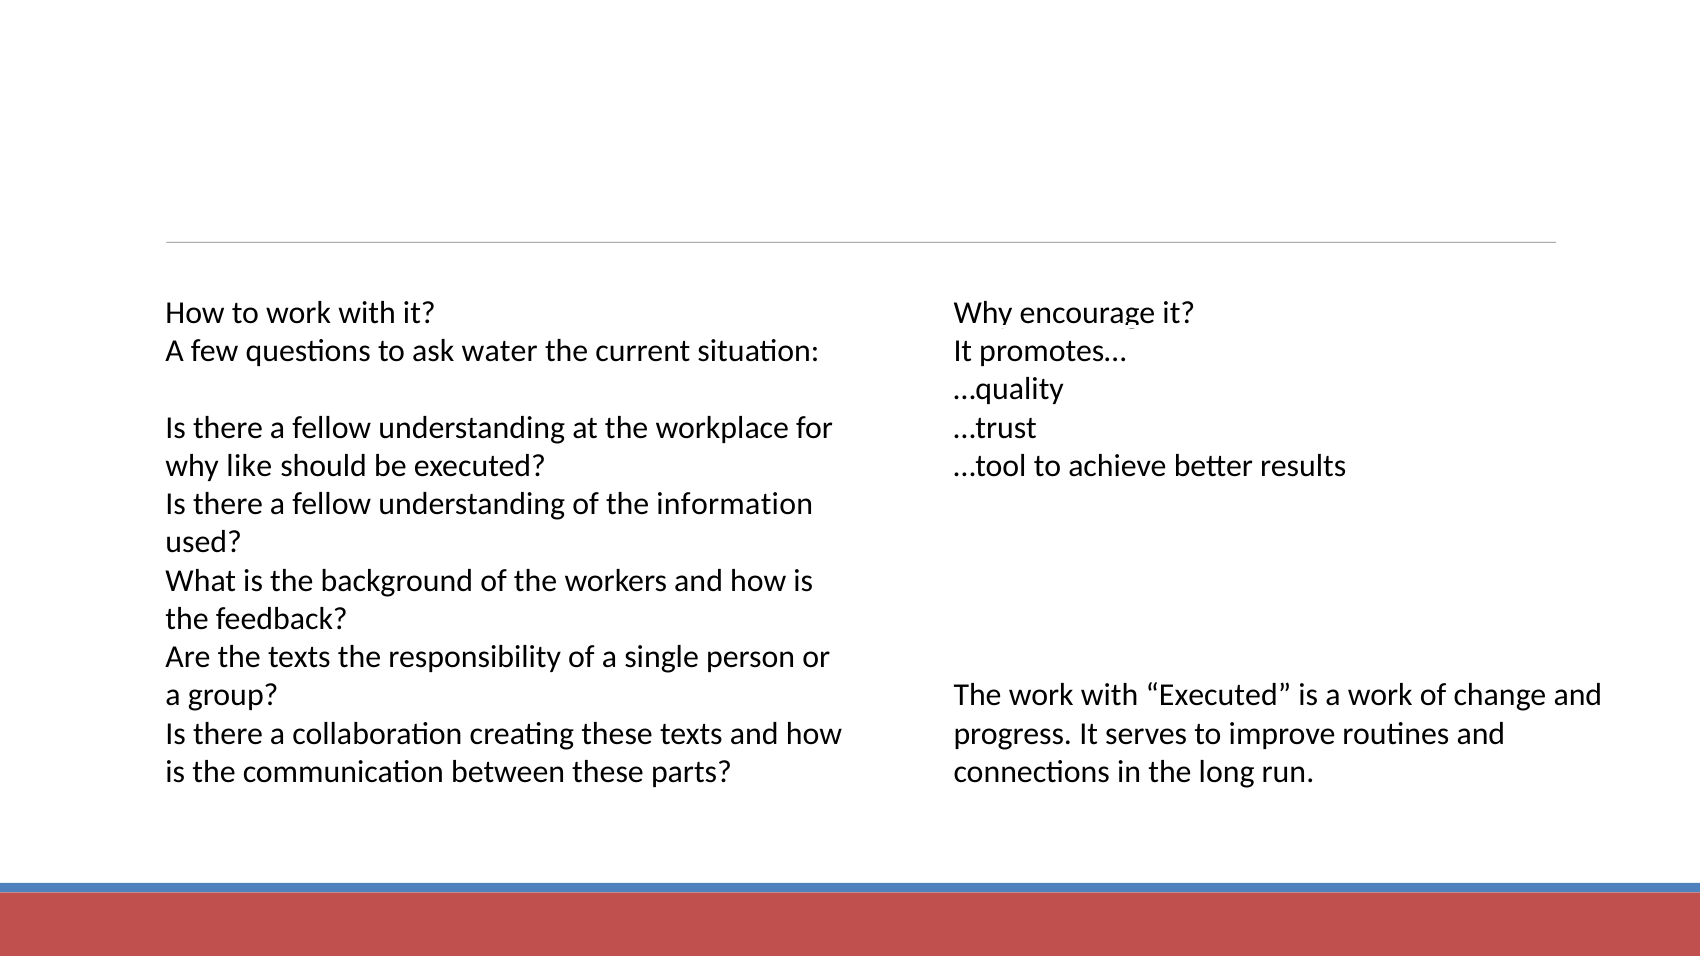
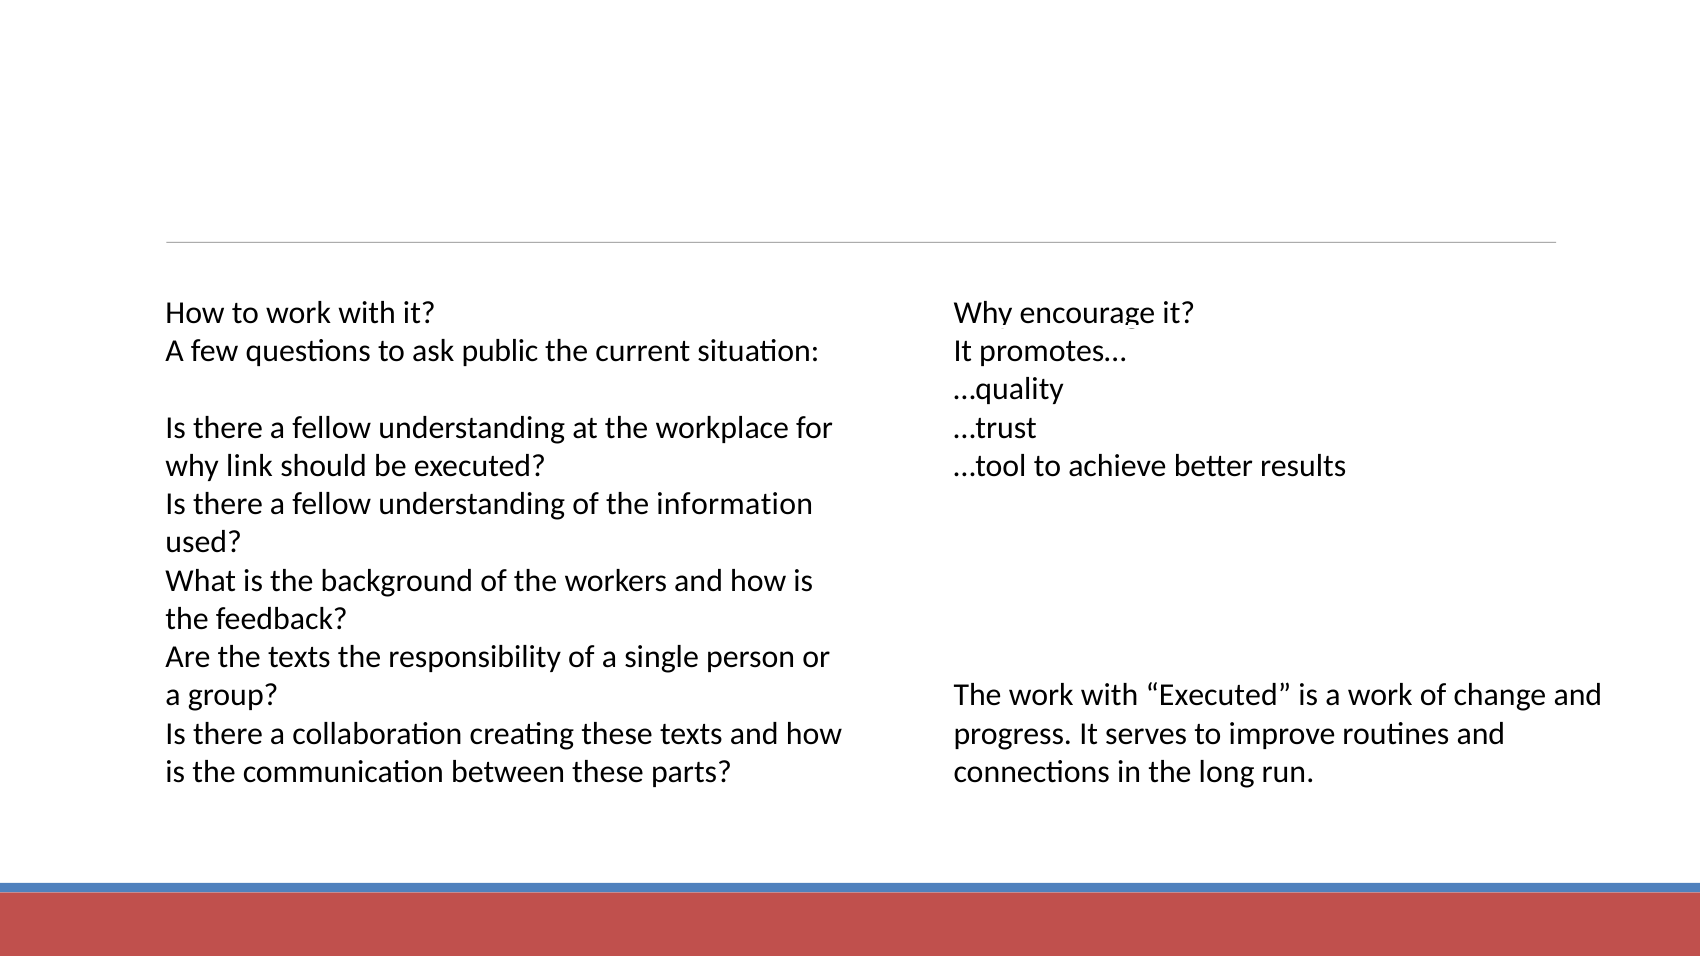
water: water -> public (500, 351)
like: like -> link (249, 466)
